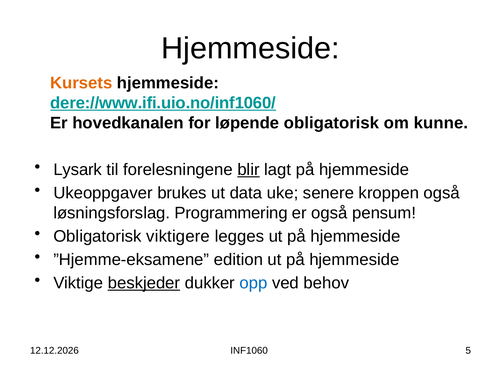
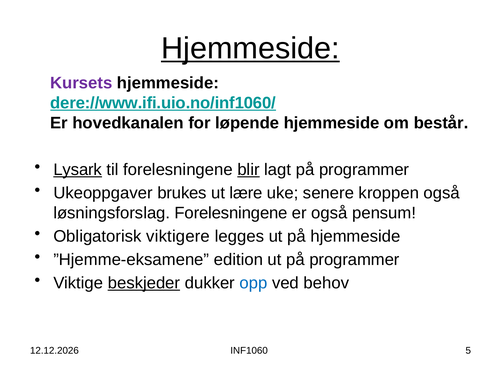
Hjemmeside underline: none -> present (250, 48)
Kursets colour: orange -> purple (81, 83)
løpende obligatorisk: obligatorisk -> hjemmeside (332, 123)
kunne: kunne -> består (441, 123)
Lysark underline: none -> present (78, 170)
lagt på hjemmeside: hjemmeside -> programmer (364, 170)
data: data -> lære (246, 193)
løsningsforslag Programmering: Programmering -> Forelesningene (231, 213)
hjemmeside: hjemmeside -> programmer (354, 260)
